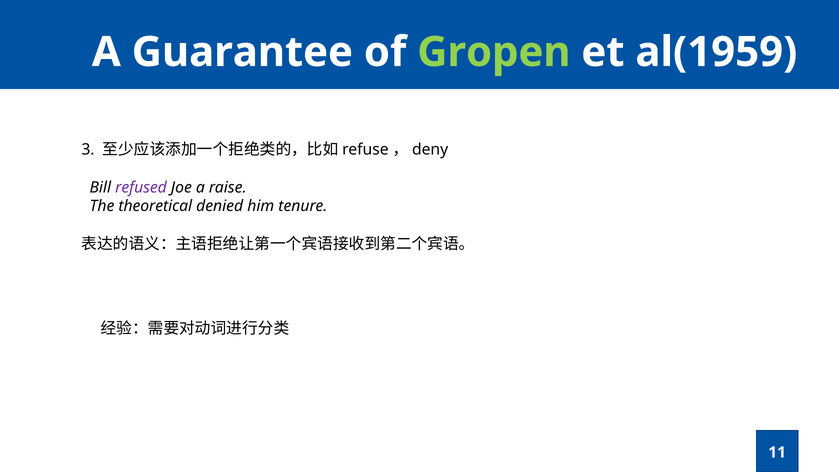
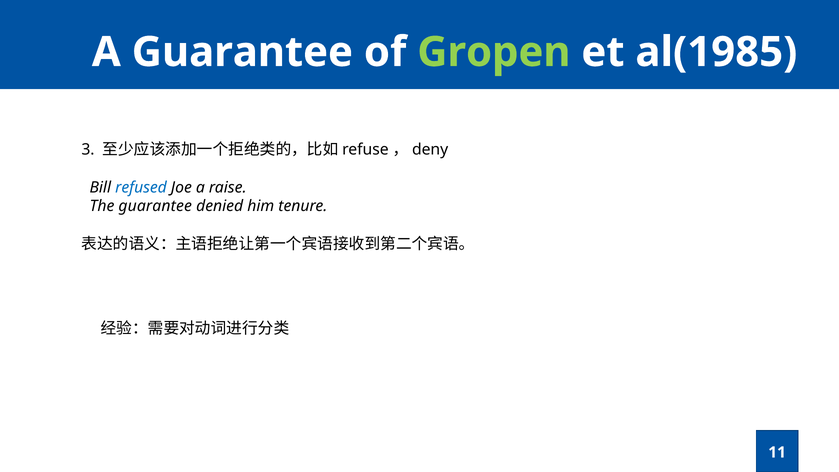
al(1959: al(1959 -> al(1985 (716, 52)
refused colour: purple -> blue (141, 187)
The theoretical: theoretical -> guarantee (155, 206)
